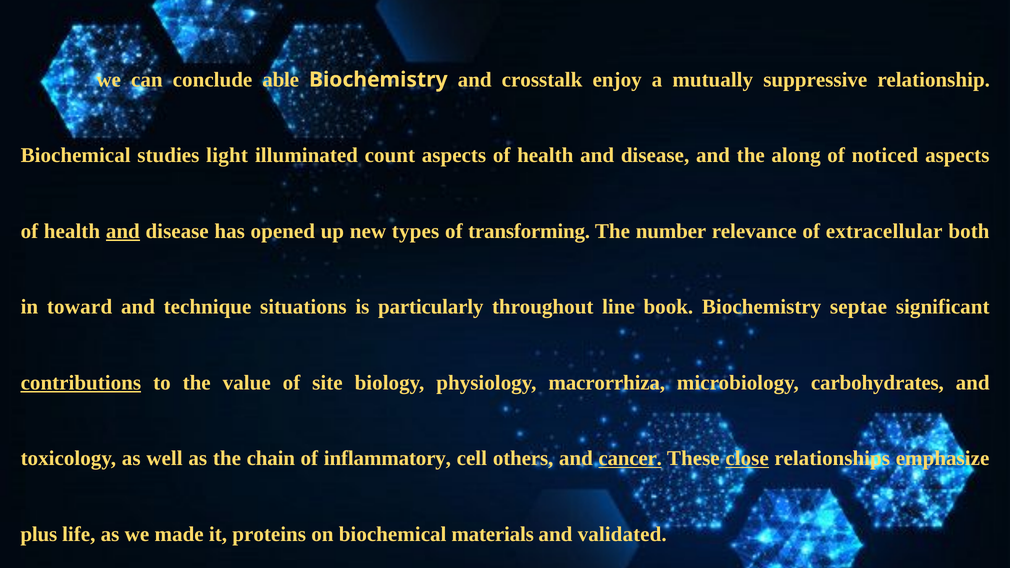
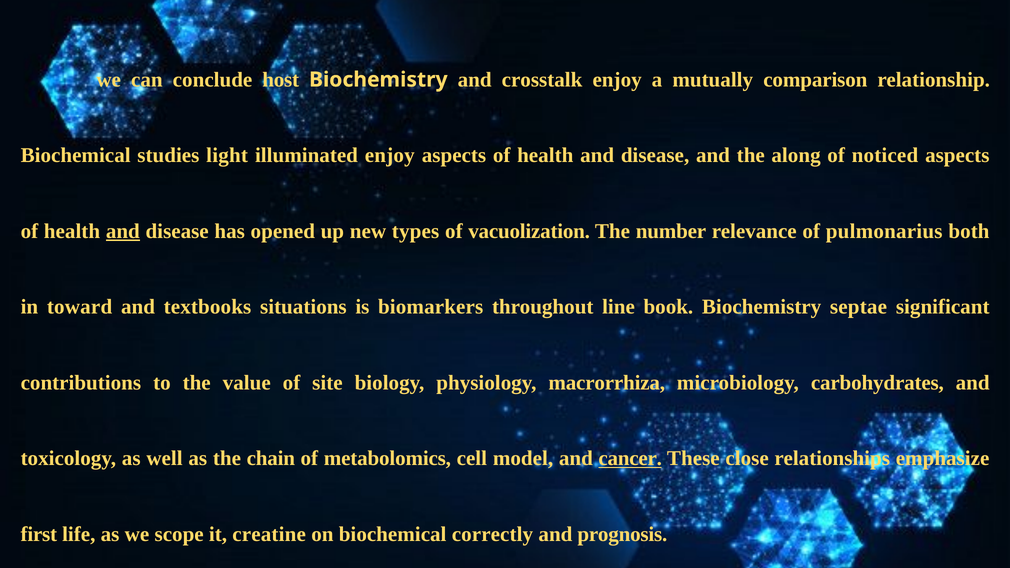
able: able -> host (281, 80)
suppressive: suppressive -> comparison (815, 80)
illuminated count: count -> enjoy (390, 155)
transforming: transforming -> vacuolization (529, 231)
extracellular: extracellular -> pulmonarius (884, 231)
technique: technique -> textbooks (207, 307)
particularly: particularly -> biomarkers (431, 307)
contributions underline: present -> none (81, 383)
inflammatory: inflammatory -> metabolomics (387, 459)
others: others -> model (523, 459)
close underline: present -> none (747, 459)
plus: plus -> first (39, 534)
made: made -> scope (179, 534)
proteins: proteins -> creatine (269, 534)
materials: materials -> correctly (492, 534)
validated: validated -> prognosis (622, 534)
